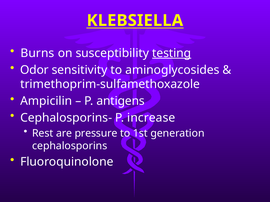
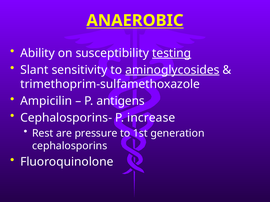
KLEBSIELLA: KLEBSIELLA -> ANAEROBIC (135, 21)
Burns: Burns -> Ability (38, 53)
Odor: Odor -> Slant (34, 70)
aminoglycosides underline: none -> present (172, 70)
